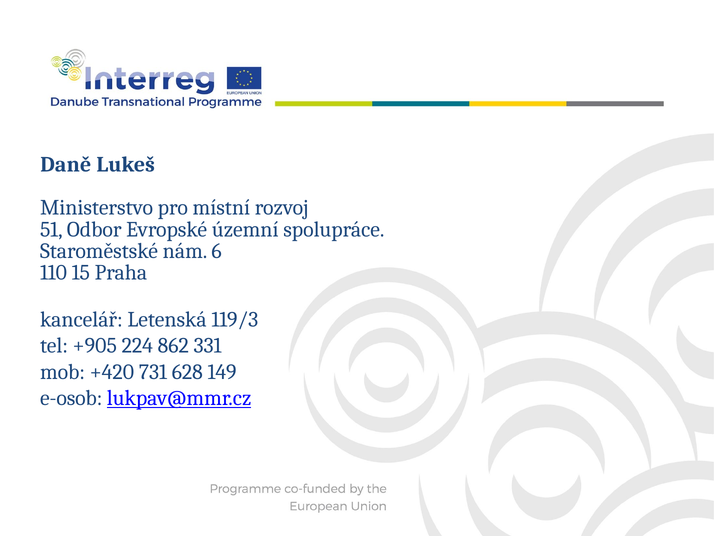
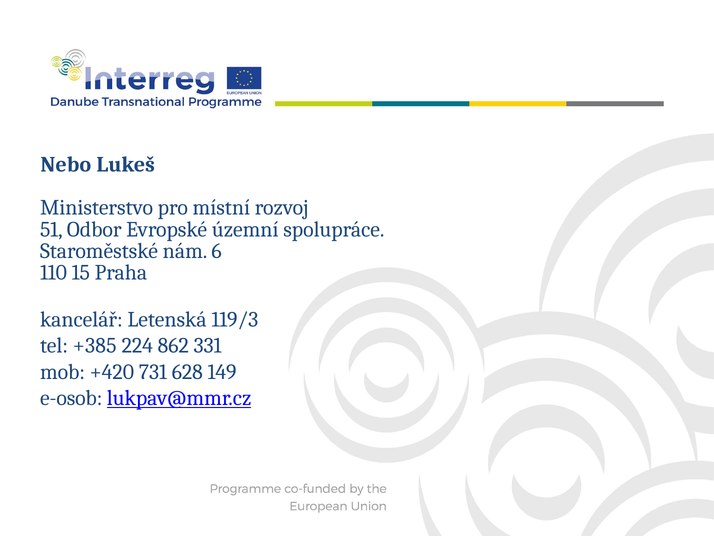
Daně: Daně -> Nebo (66, 164)
+905: +905 -> +385 (95, 345)
